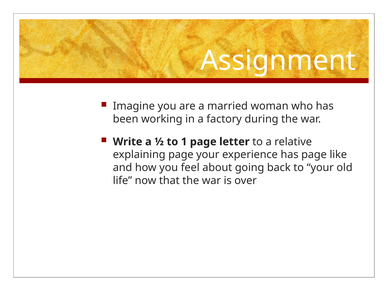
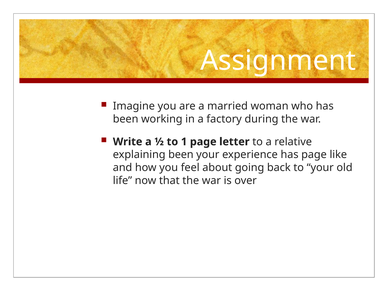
explaining page: page -> been (181, 155)
